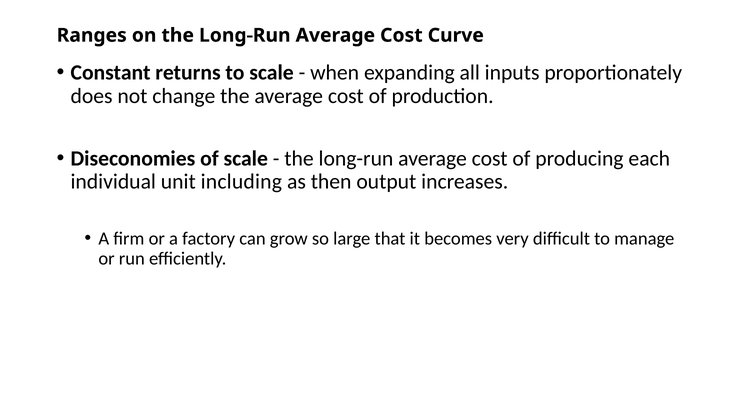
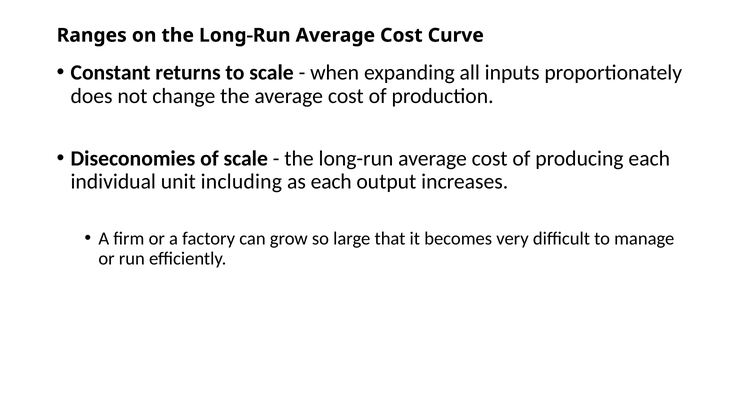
as then: then -> each (331, 182)
